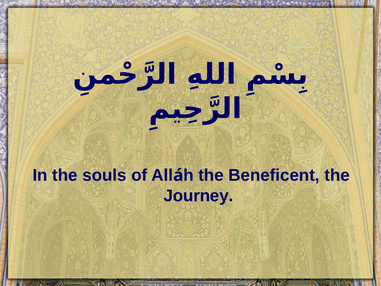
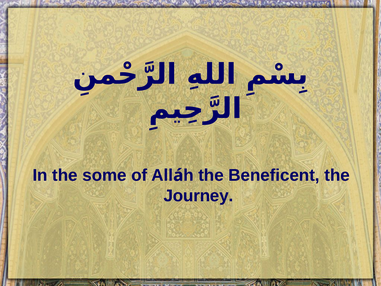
souls: souls -> some (104, 175)
